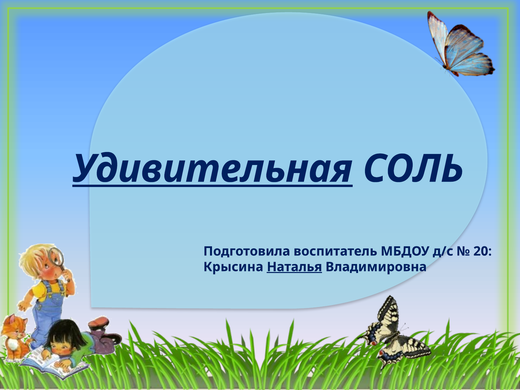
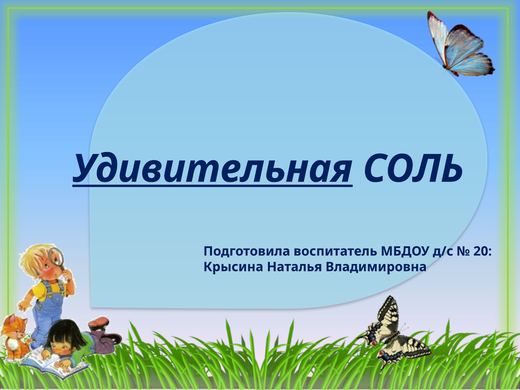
Наталья underline: present -> none (294, 267)
